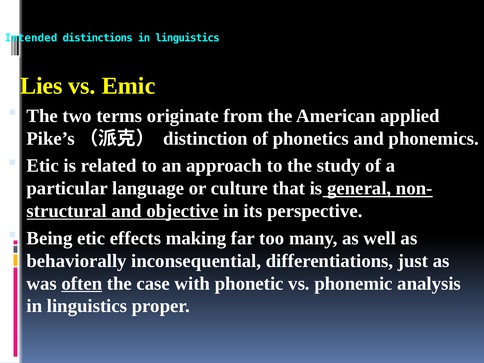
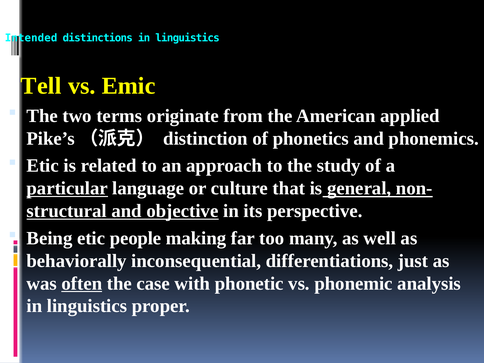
Lies: Lies -> Tell (41, 86)
particular underline: none -> present (67, 188)
effects: effects -> people (136, 238)
